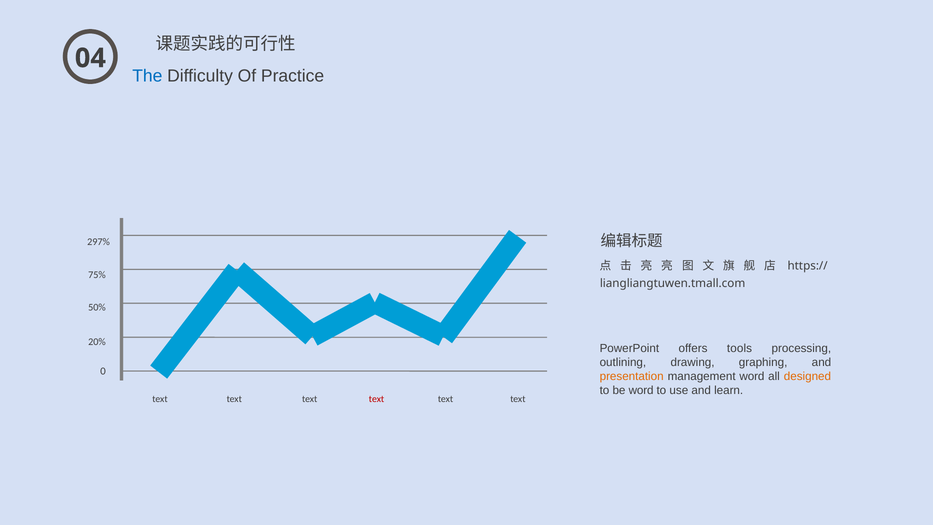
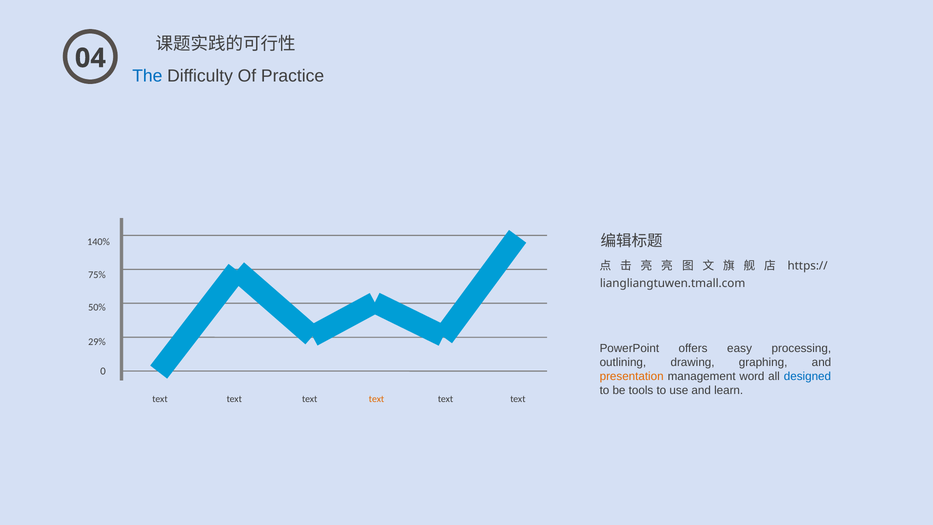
297%: 297% -> 140% (99, 242)
20%: 20% -> 29% (97, 342)
tools: tools -> easy (740, 348)
designed colour: orange -> blue (807, 376)
be word: word -> tools (641, 390)
text colour: red -> orange (377, 399)
